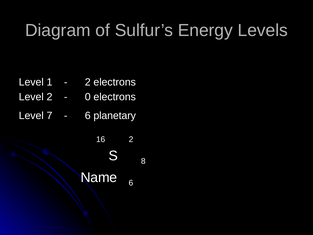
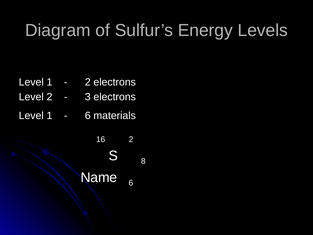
0: 0 -> 3 (88, 97)
7: 7 -> 1 (49, 115)
planetary: planetary -> materials (115, 115)
